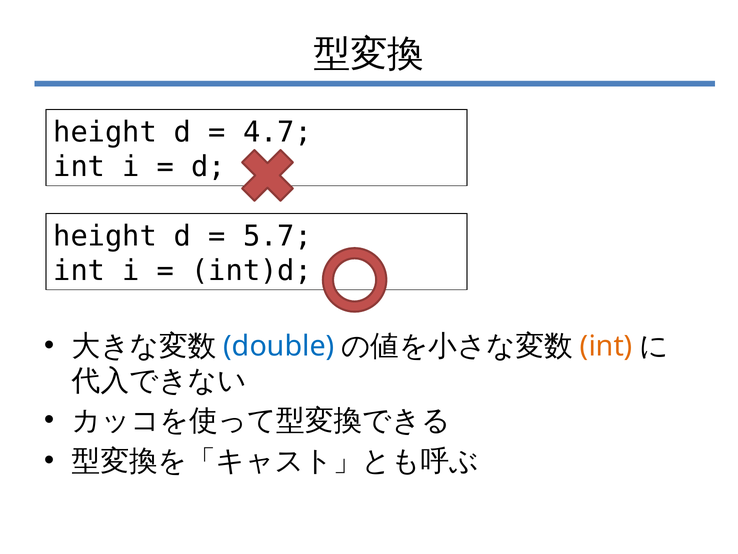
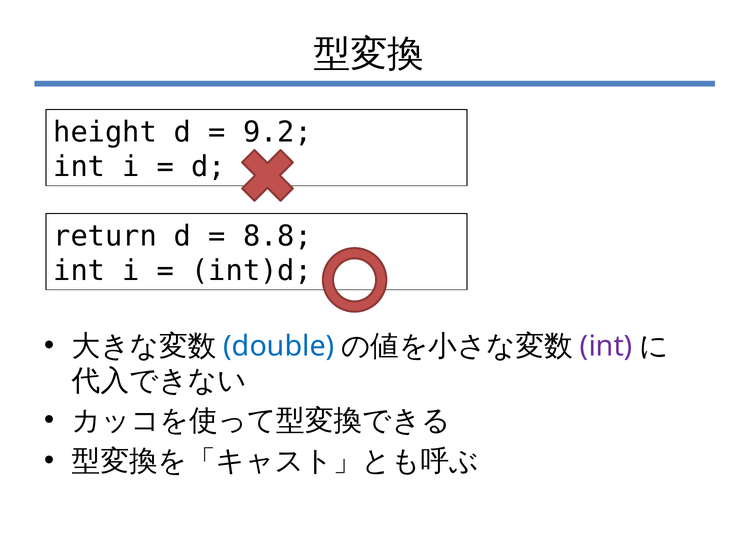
4.7: 4.7 -> 9.2 (277, 132)
height: height -> return (105, 236)
5.7: 5.7 -> 8.8 (277, 236)
int colour: orange -> purple (606, 346)
